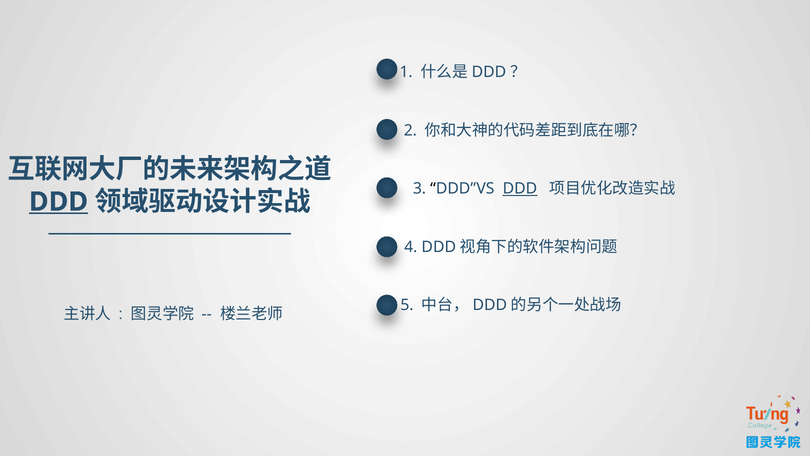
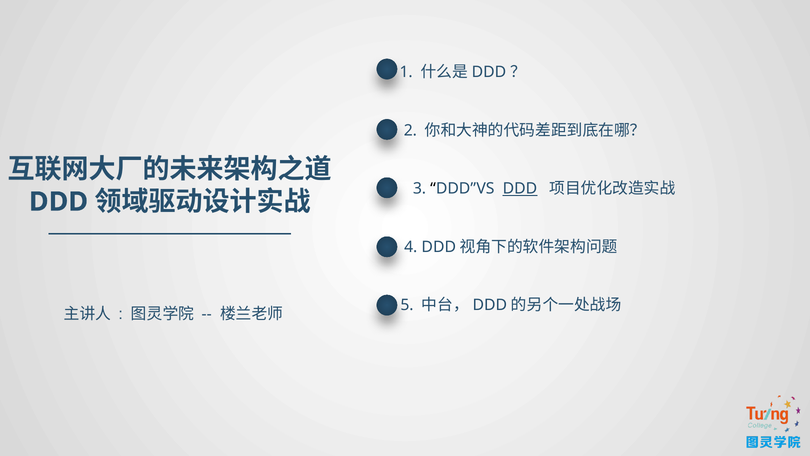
DDD underline: present -> none (58, 202)
